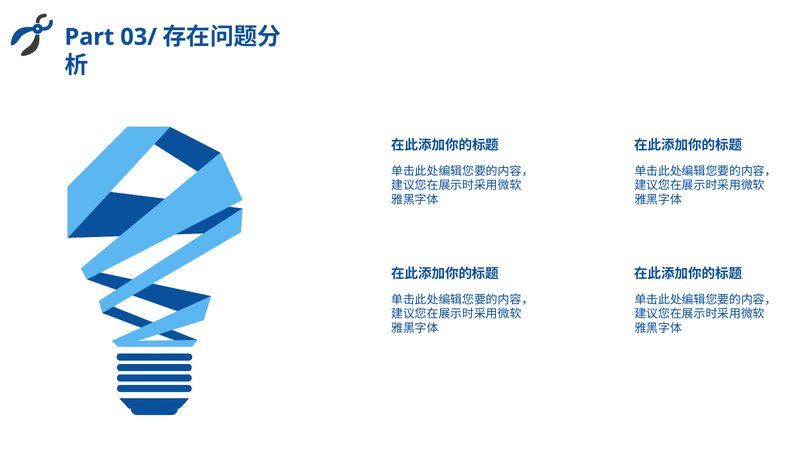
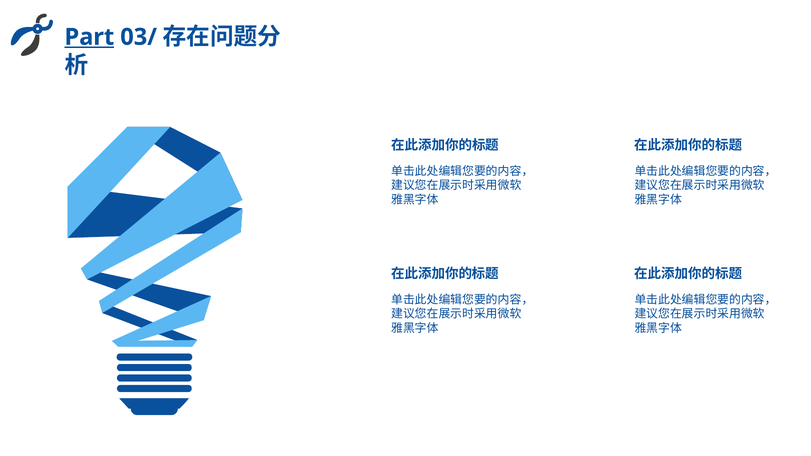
Part underline: none -> present (89, 37)
